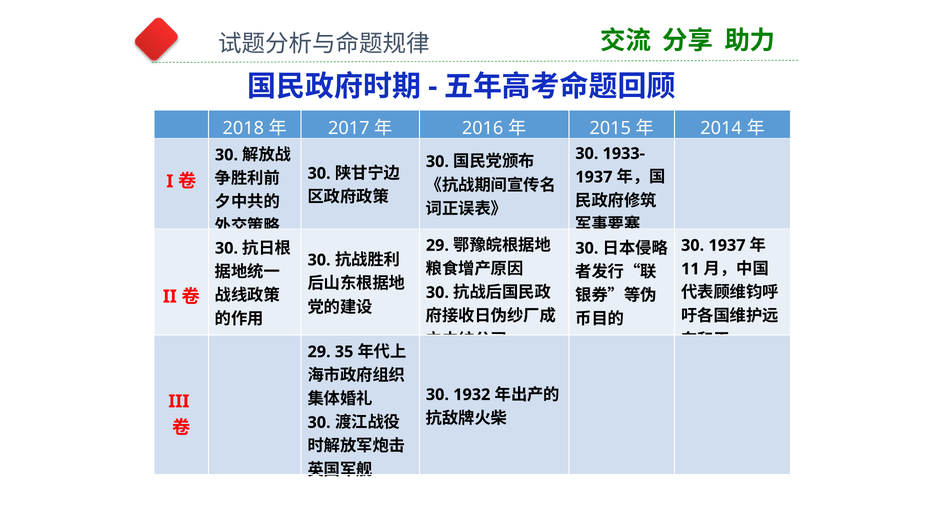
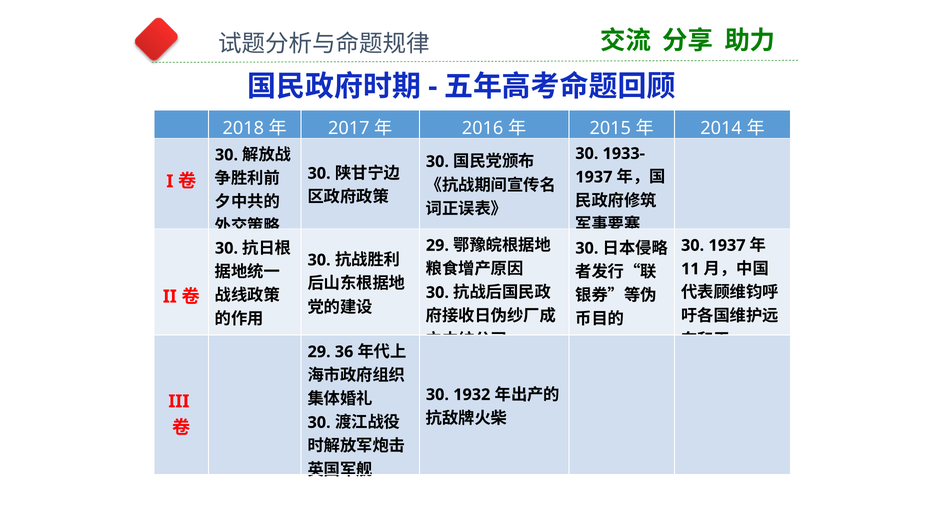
35: 35 -> 36 (344, 351)
